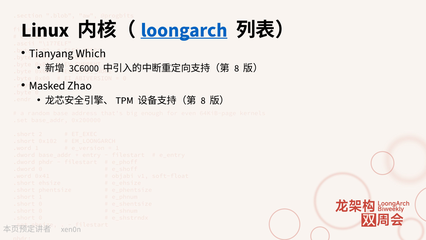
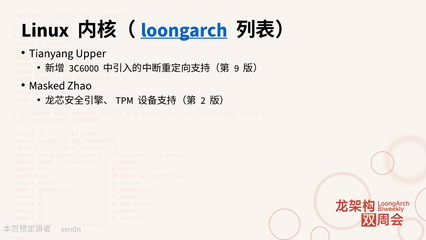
Which: Which -> Upper (91, 53)
8: 8 -> 9 (237, 68)
8: 8 -> 2 (203, 100)
